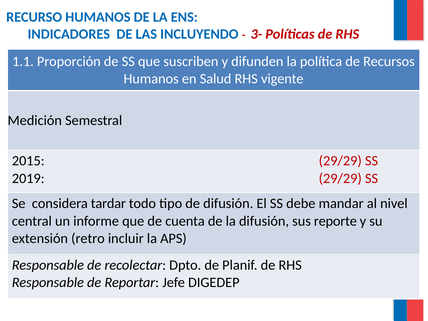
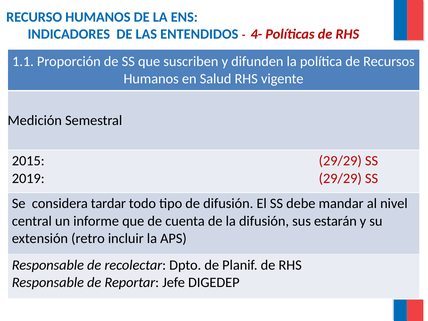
INCLUYENDO: INCLUYENDO -> ENTENDIDOS (199, 34)
3-: 3- -> 4- (256, 34)
reporte: reporte -> estarán (335, 221)
